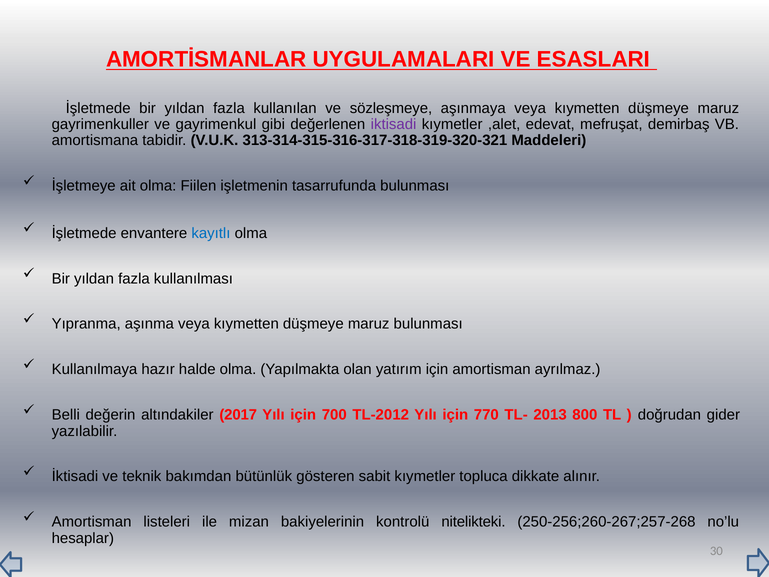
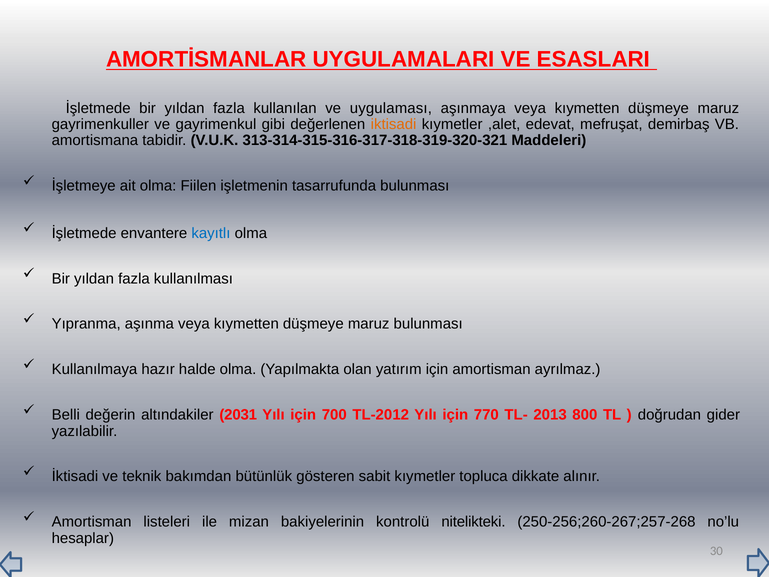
sözleşmeye: sözleşmeye -> uygulaması (391, 108)
iktisadi colour: purple -> orange (394, 124)
2017: 2017 -> 2031 (238, 415)
